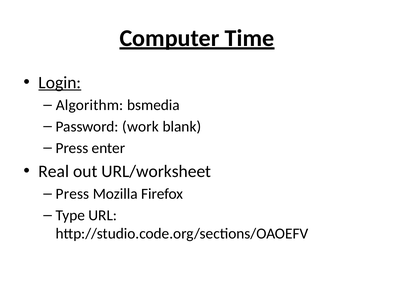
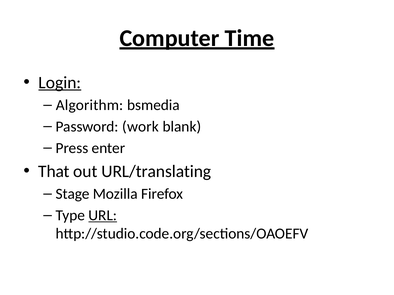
Real: Real -> That (54, 172)
URL/worksheet: URL/worksheet -> URL/translating (156, 172)
Press: Press -> Stage (73, 194)
URL underline: none -> present (103, 216)
